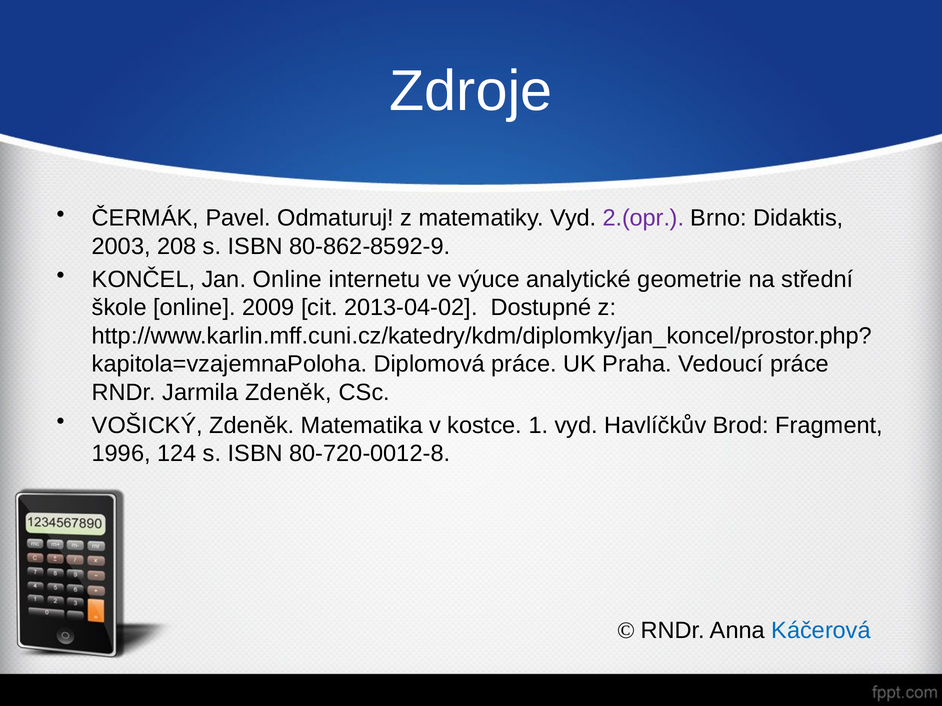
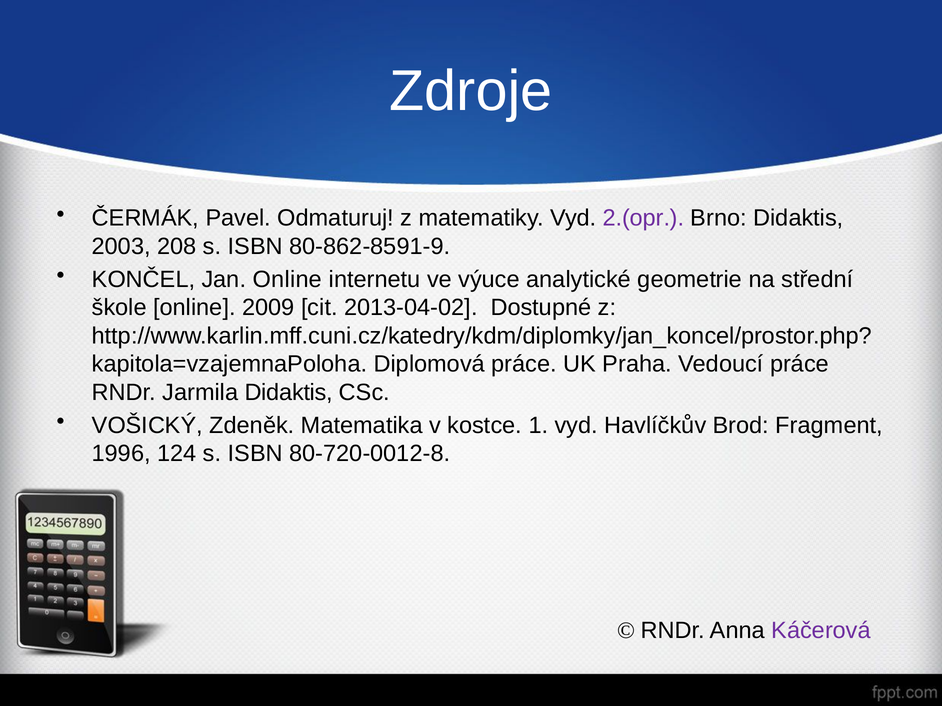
80-862-8592-9: 80-862-8592-9 -> 80-862-8591-9 (370, 247)
Jarmila Zdeněk: Zdeněk -> Didaktis (289, 393)
Káčerová colour: blue -> purple (821, 631)
